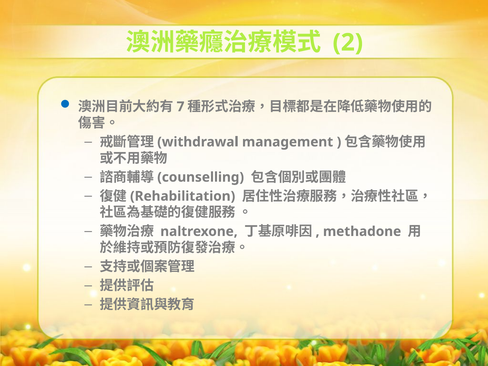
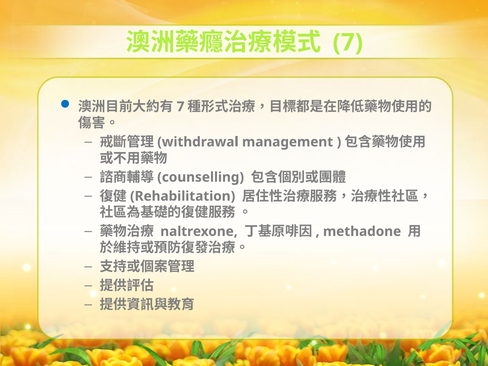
2: 2 -> 7 (348, 42)
